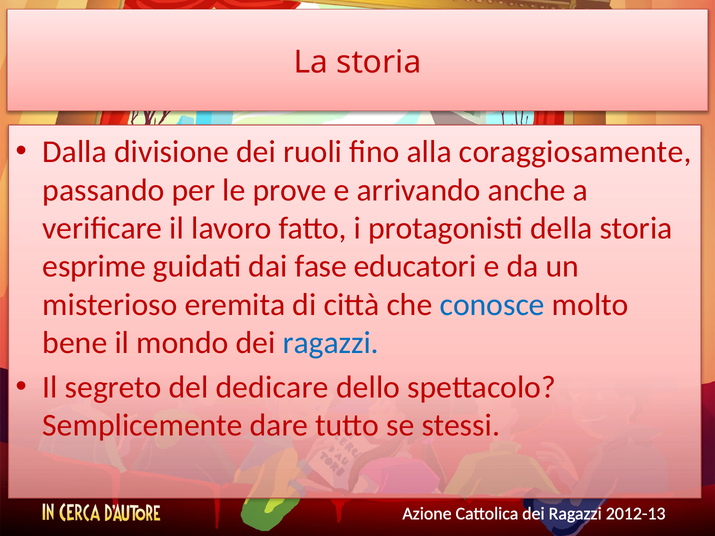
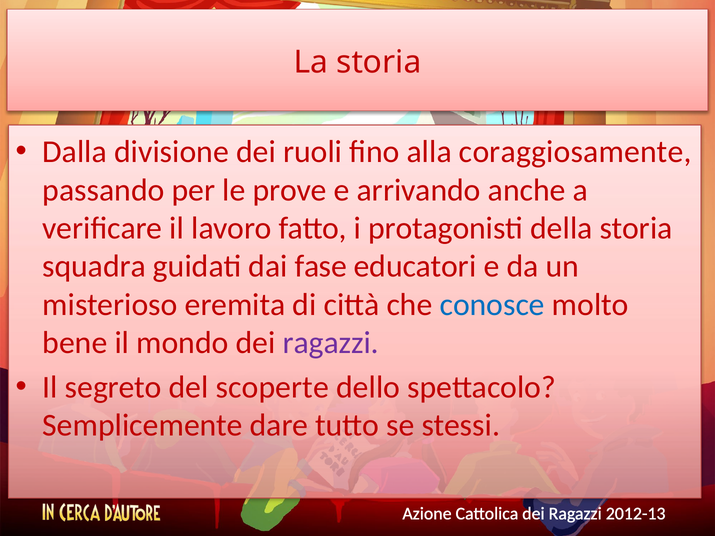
esprime: esprime -> squadra (94, 267)
ragazzi colour: blue -> purple (331, 343)
dedicare: dedicare -> scoperte (272, 387)
